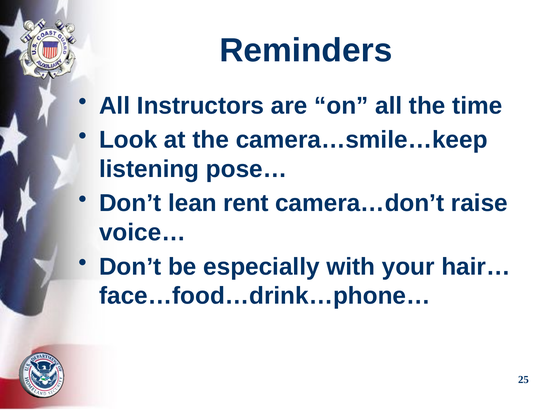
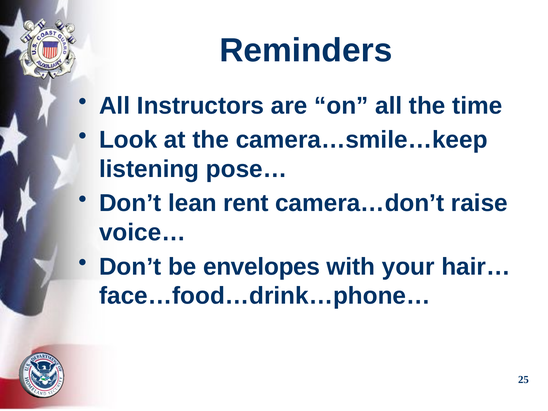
especially: especially -> envelopes (262, 267)
